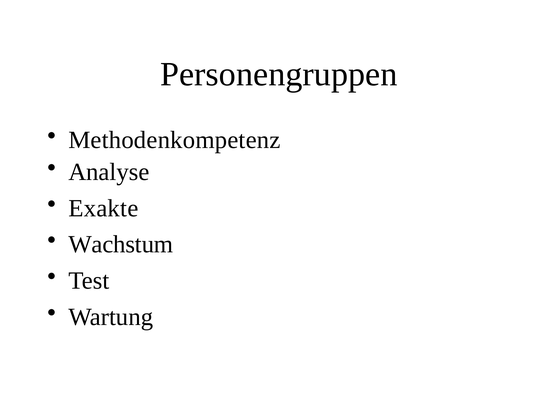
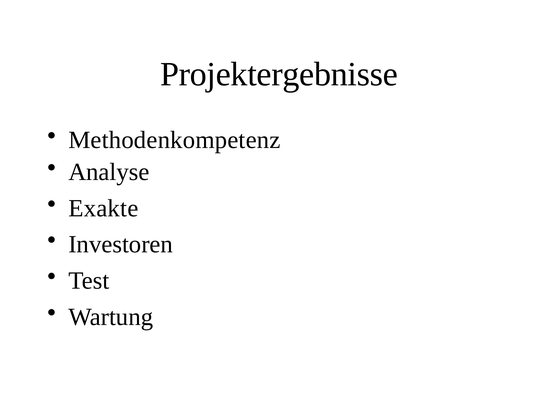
Personengruppen: Personengruppen -> Projektergebnisse (279, 74)
Wachstum: Wachstum -> Investoren (121, 245)
